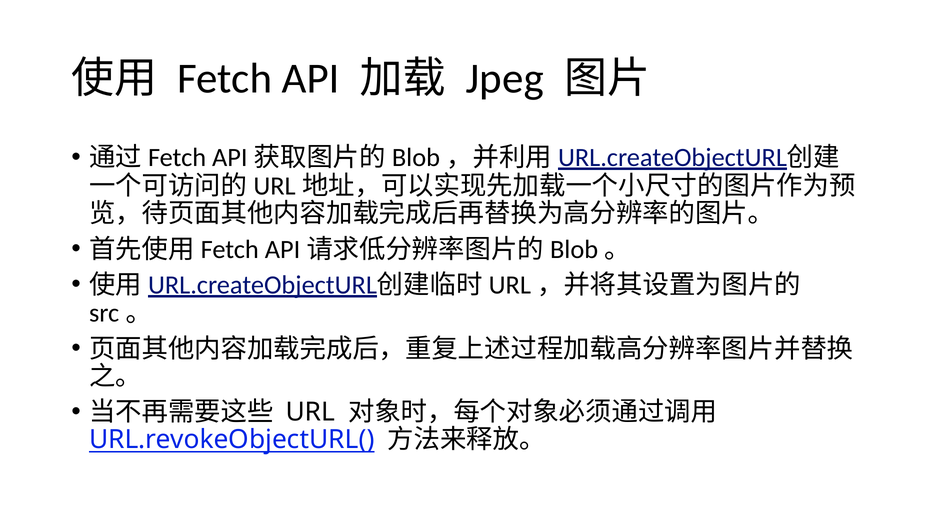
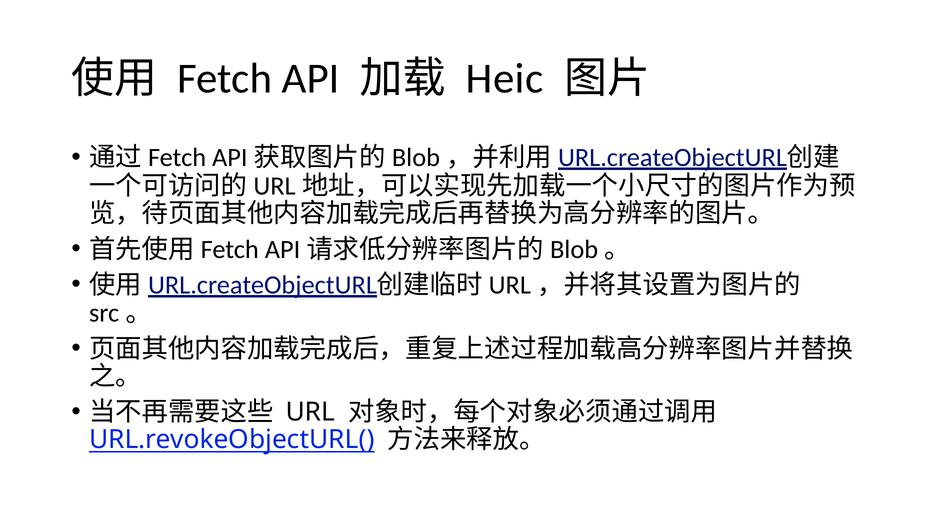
Jpeg: Jpeg -> Heic (505, 79)
